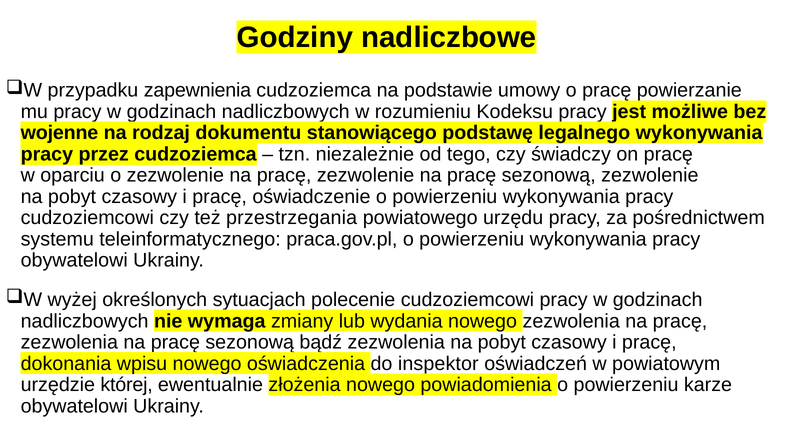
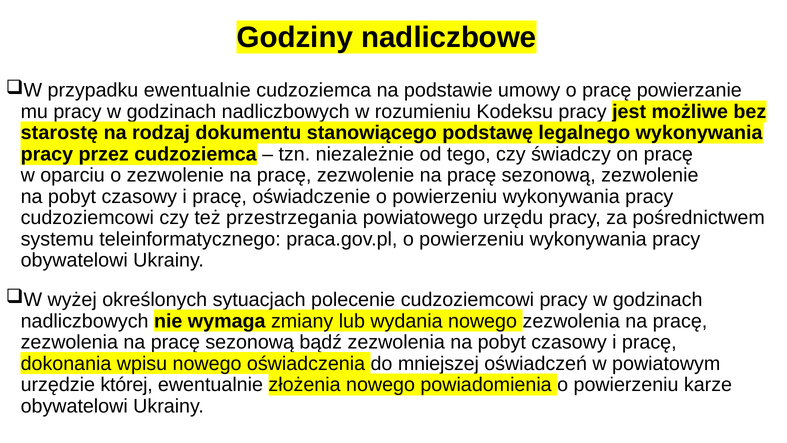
przypadku zapewnienia: zapewnienia -> ewentualnie (197, 90)
wojenne: wojenne -> starostę (59, 133)
inspektor: inspektor -> mniejszej (438, 363)
